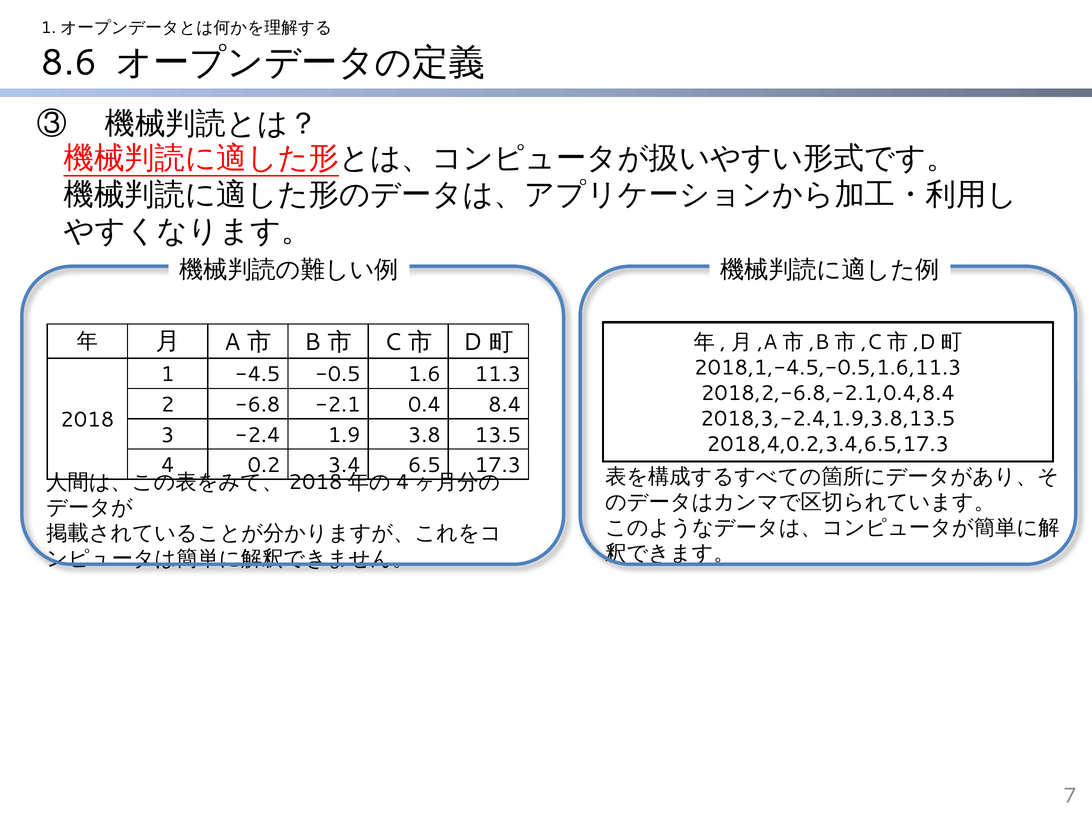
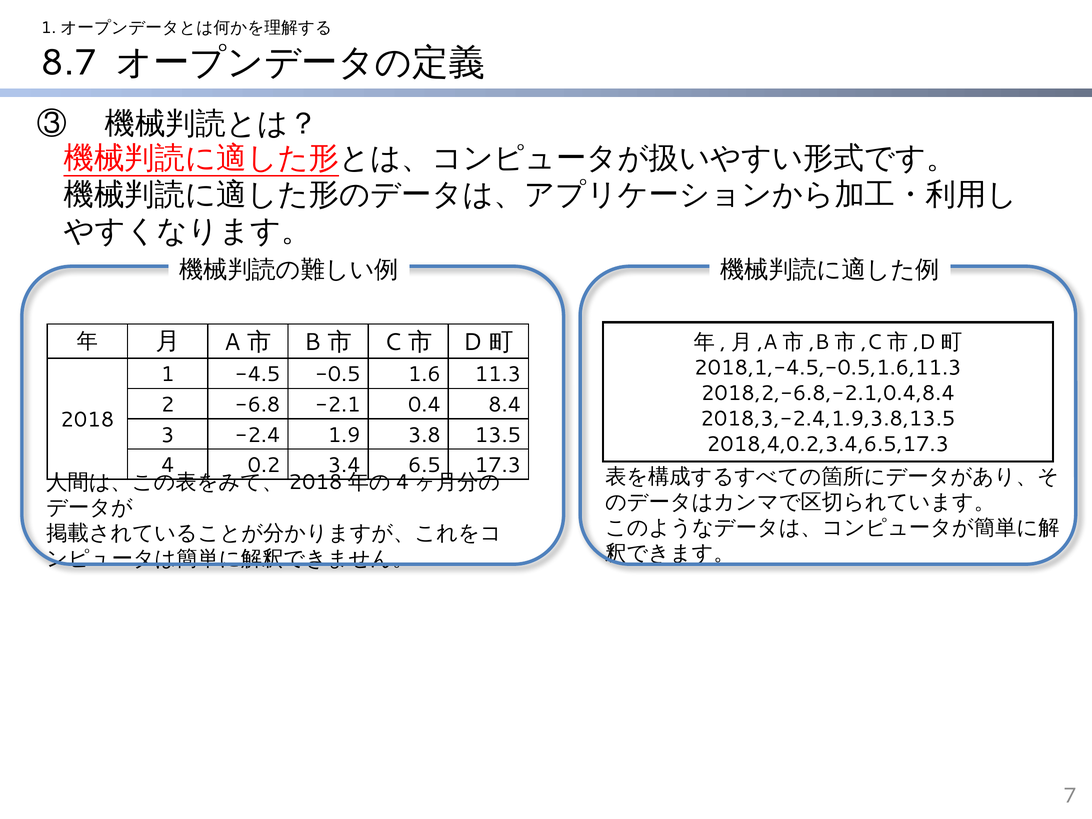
8.6: 8.6 -> 8.7 (69, 63)
